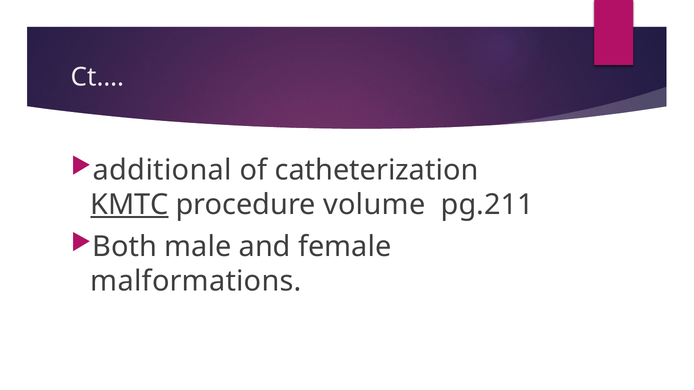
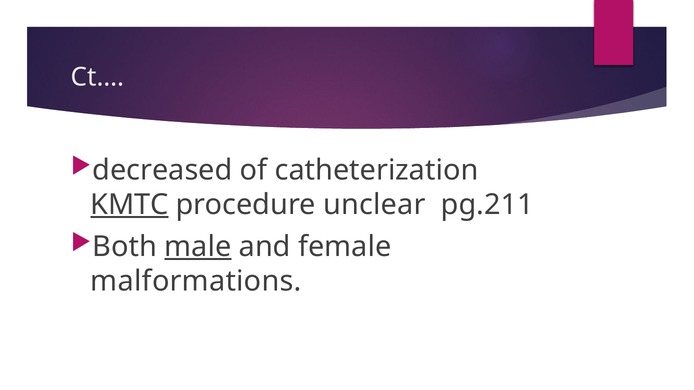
additional: additional -> decreased (162, 170)
volume: volume -> unclear (374, 205)
male underline: none -> present (198, 247)
